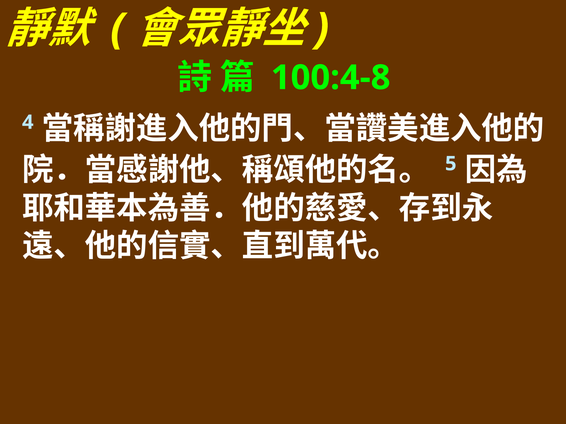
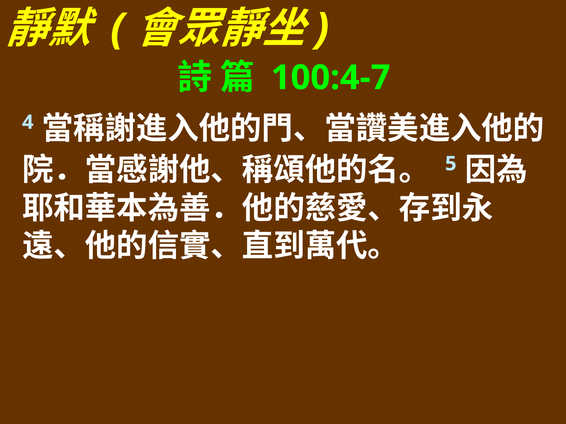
100:4-8: 100:4-8 -> 100:4-7 (331, 78)
